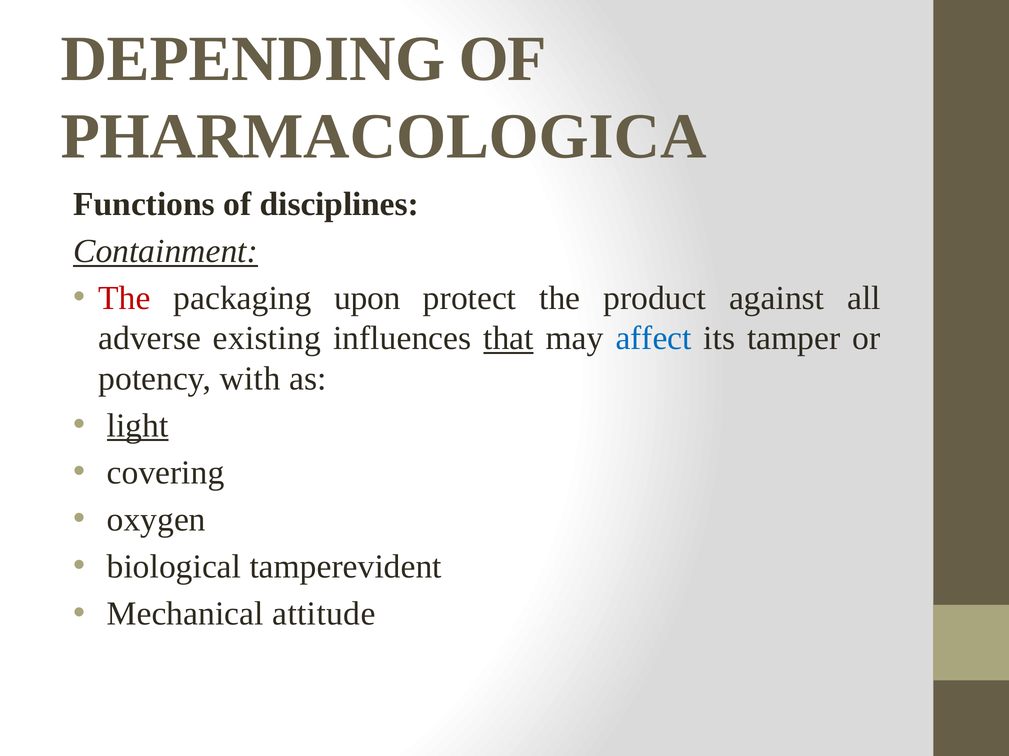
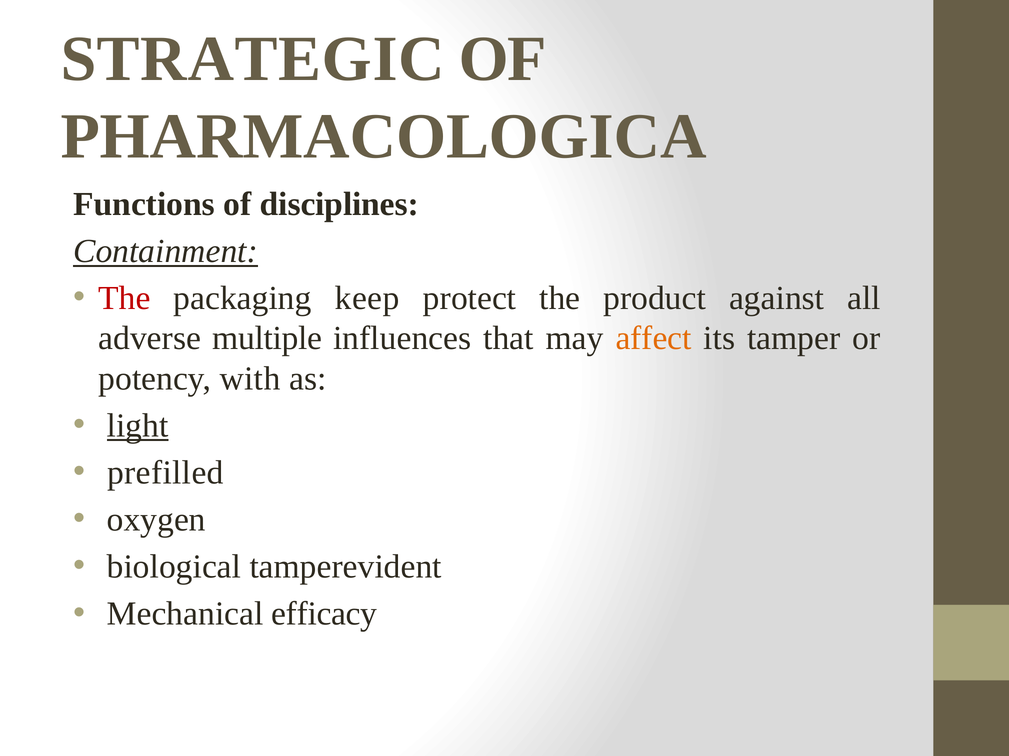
DEPENDING: DEPENDING -> STRATEGIC (253, 59)
upon: upon -> keep (367, 298)
existing: existing -> multiple (267, 339)
that underline: present -> none (508, 339)
affect colour: blue -> orange (653, 339)
covering: covering -> prefilled (165, 473)
attitude: attitude -> efficacy (324, 614)
